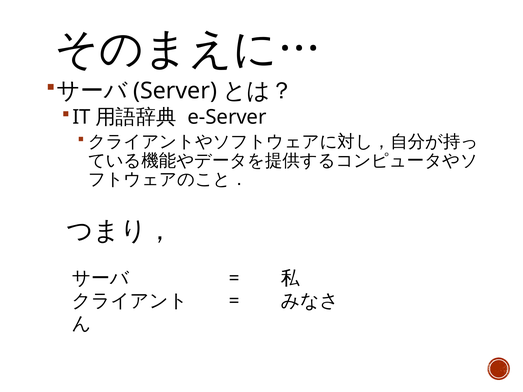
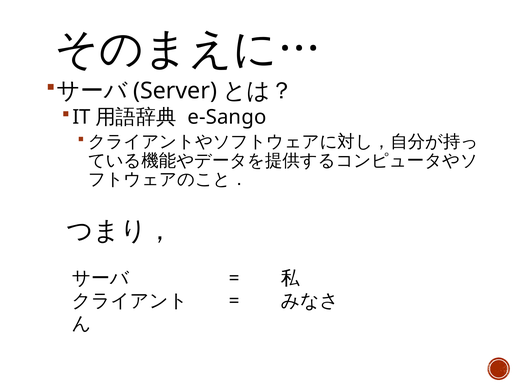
e-Server: e-Server -> e-Sango (227, 117)
